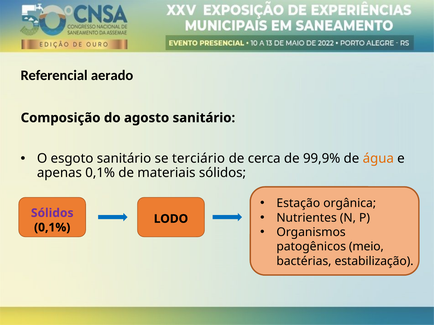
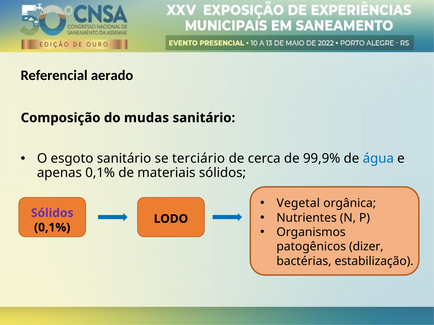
agosto: agosto -> mudas (147, 118)
água colour: orange -> blue (378, 159)
Estação: Estação -> Vegetal (298, 204)
meio: meio -> dizer (366, 247)
